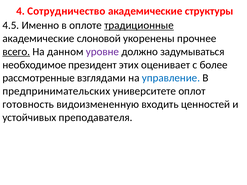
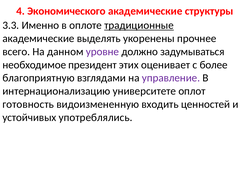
Сотрудничество: Сотрудничество -> Экономического (66, 11)
4.5: 4.5 -> 3.3 (11, 25)
слоновой: слоновой -> выделять (99, 39)
всего underline: present -> none (16, 52)
рассмотренные: рассмотренные -> благоприятную (39, 78)
управление colour: blue -> purple (171, 78)
предпринимательских: предпринимательских -> интернационализацию (56, 91)
преподавателя: преподавателя -> употреблялись (96, 118)
